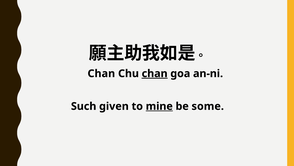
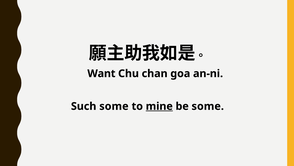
Chan: Chan -> Want (101, 73)
chan underline: present -> none (155, 73)
Such given: given -> some (114, 106)
